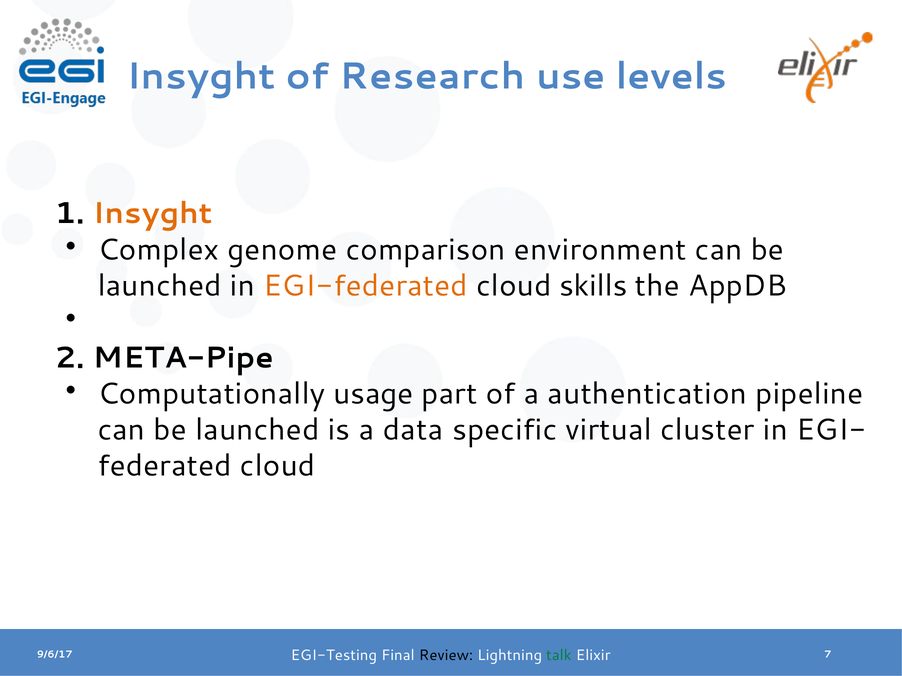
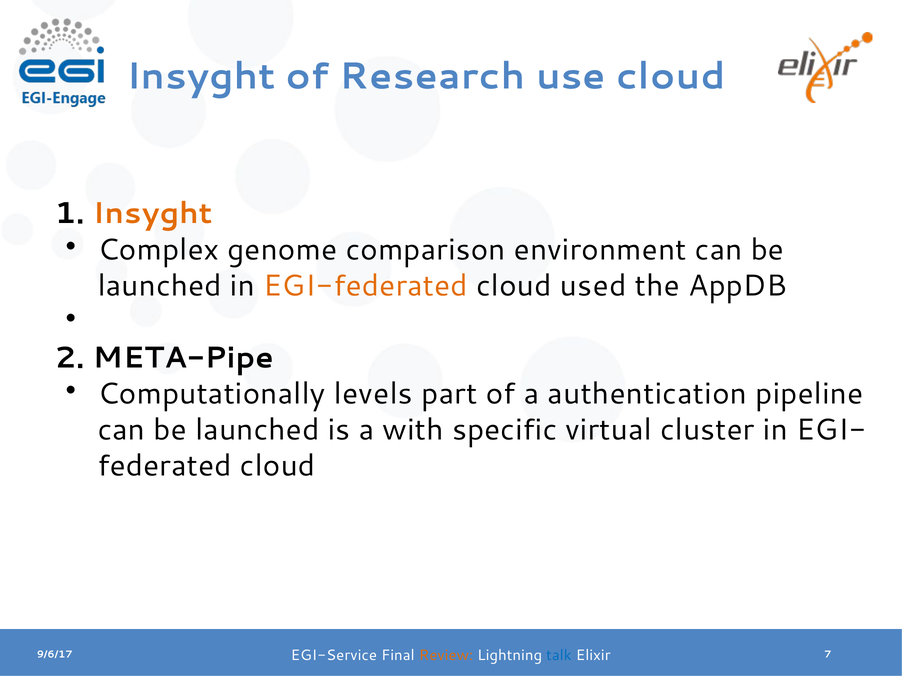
use levels: levels -> cloud (671, 77)
skills: skills -> used (593, 286)
usage: usage -> levels (373, 394)
data: data -> with (413, 430)
EGI-Testing: EGI-Testing -> EGI-Service (334, 656)
Review colour: black -> orange (446, 656)
talk colour: green -> blue (559, 656)
